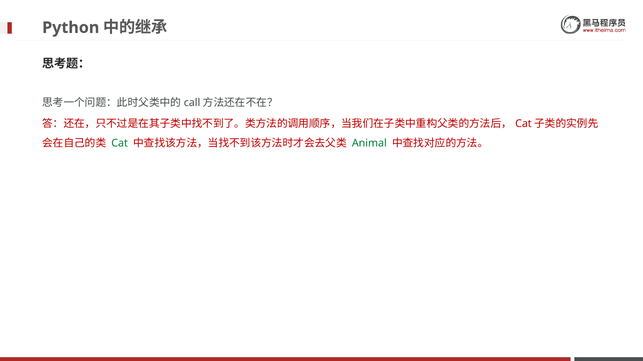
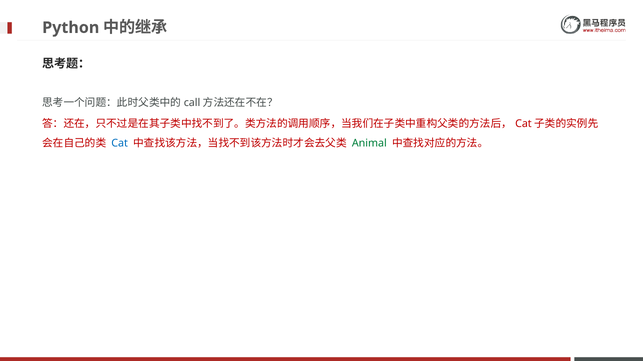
Cat colour: green -> blue (120, 143)
